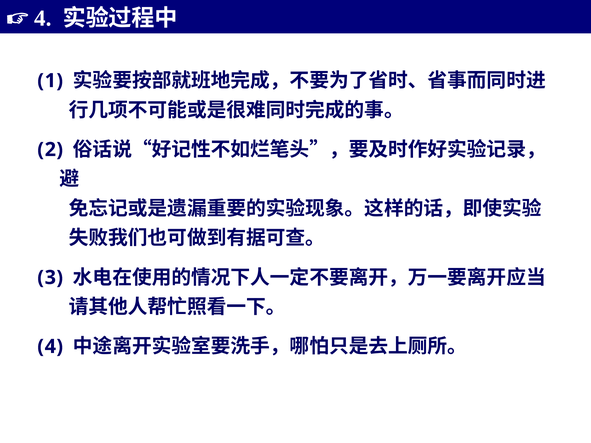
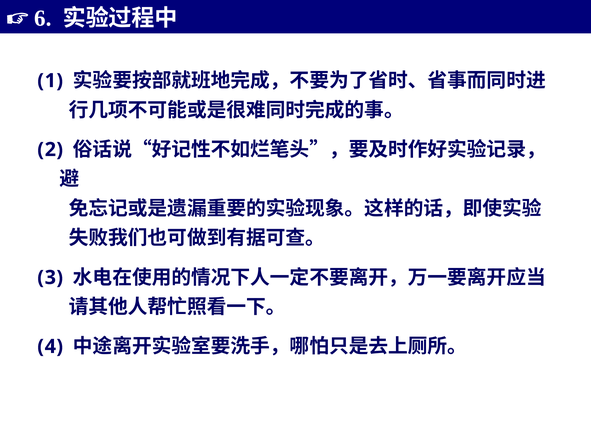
4: 4 -> 6 (43, 18)
